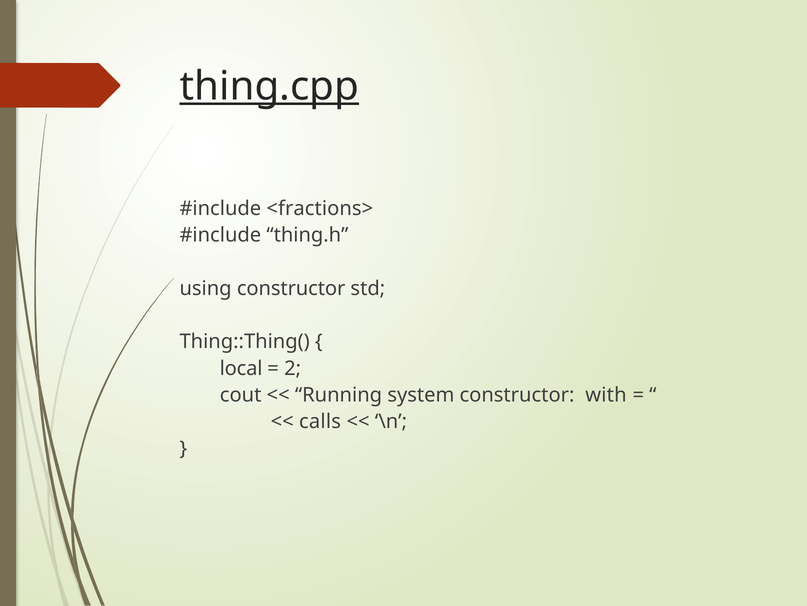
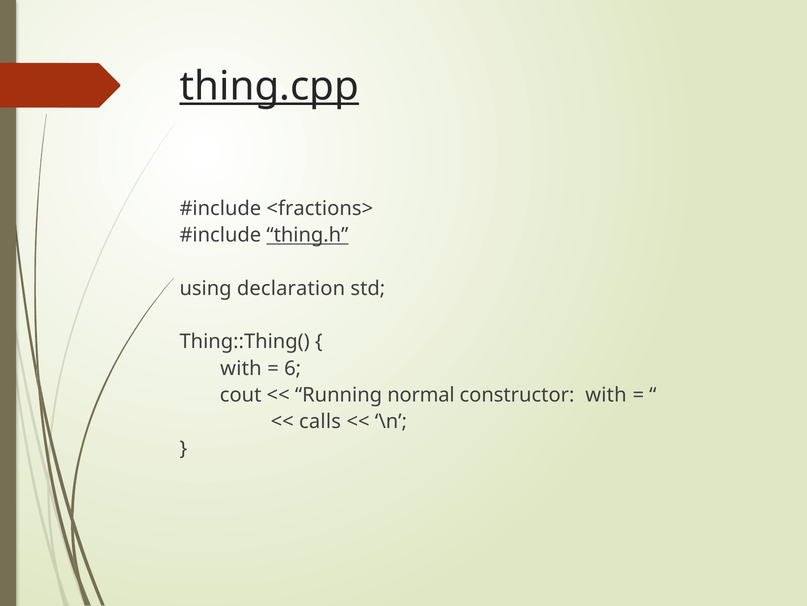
thing.h underline: none -> present (307, 235)
using constructor: constructor -> declaration (291, 288)
local: local -> with (241, 368)
2: 2 -> 6 (293, 368)
system: system -> normal (421, 395)
